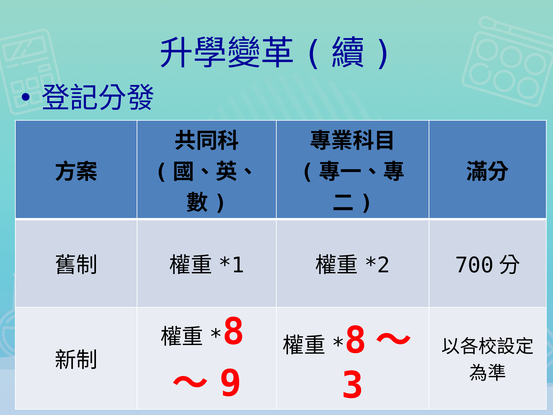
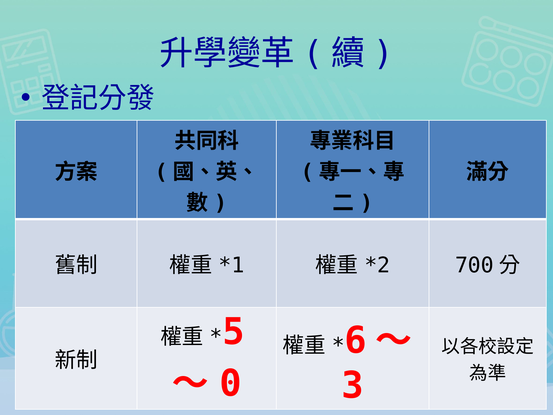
8: 8 -> 5 (234, 332)
8: 8 -> 6 (356, 341)
9: 9 -> 0 (231, 383)
